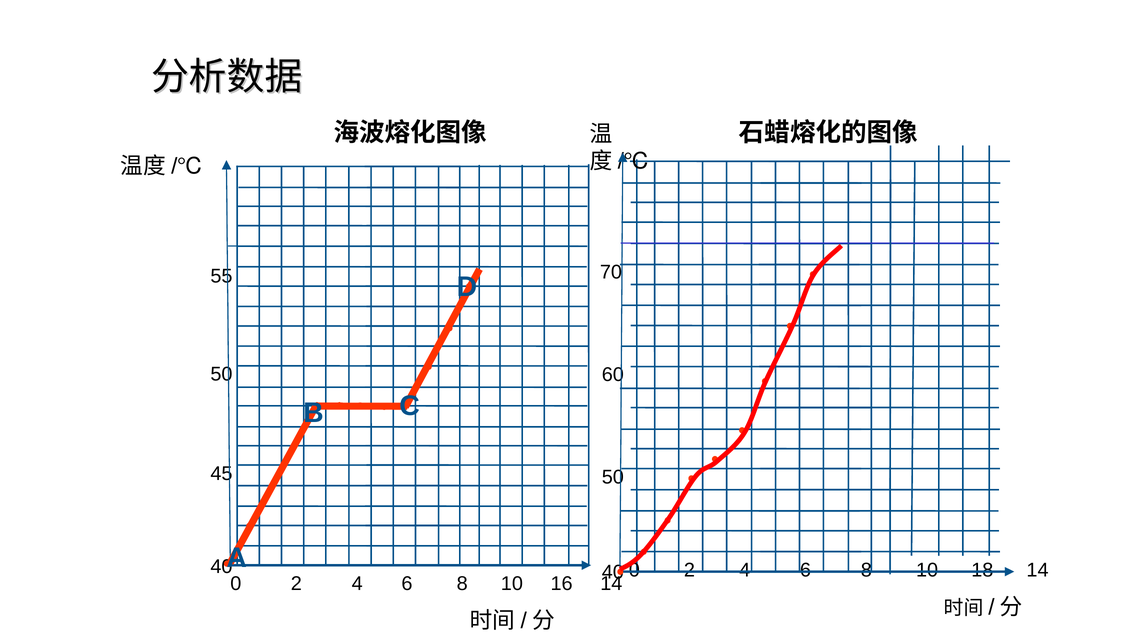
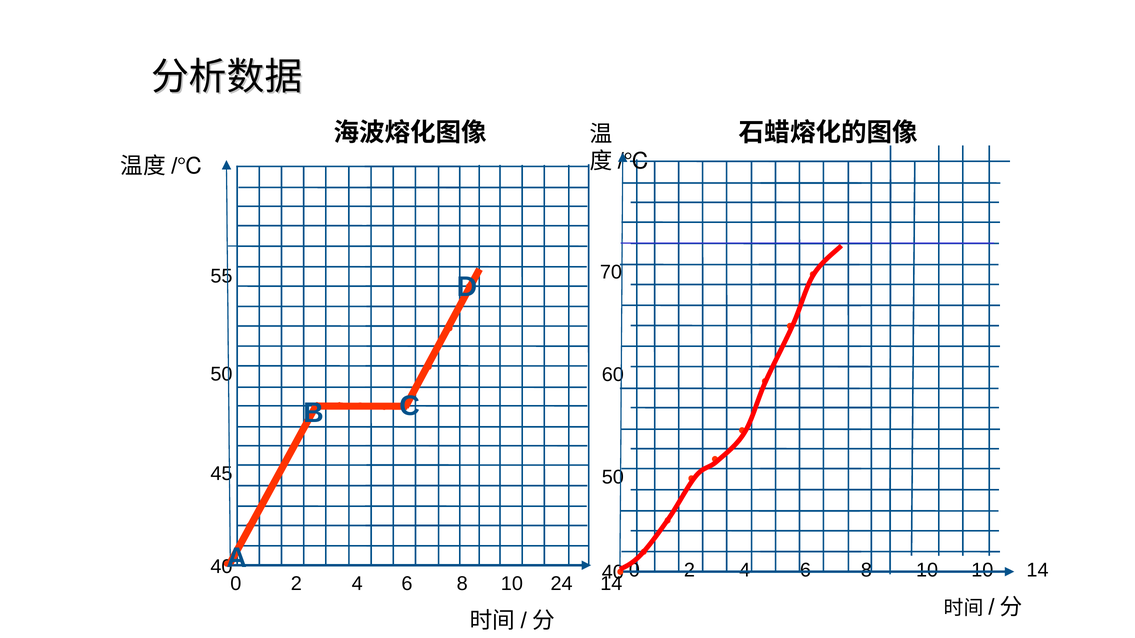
10 18: 18 -> 10 (982, 571)
16: 16 -> 24 (562, 584)
